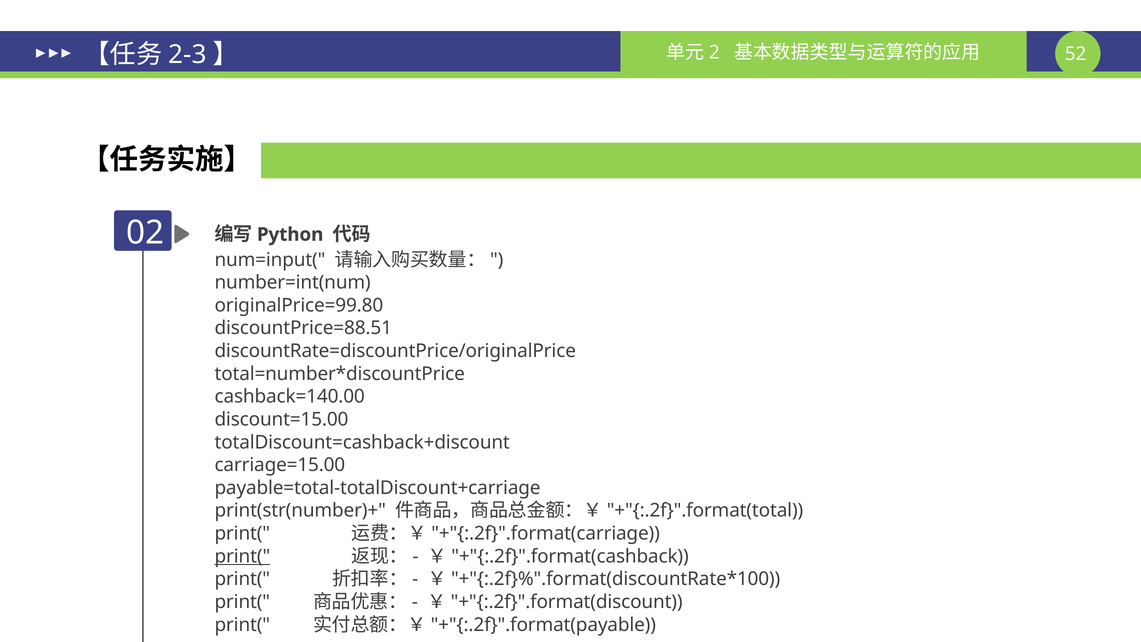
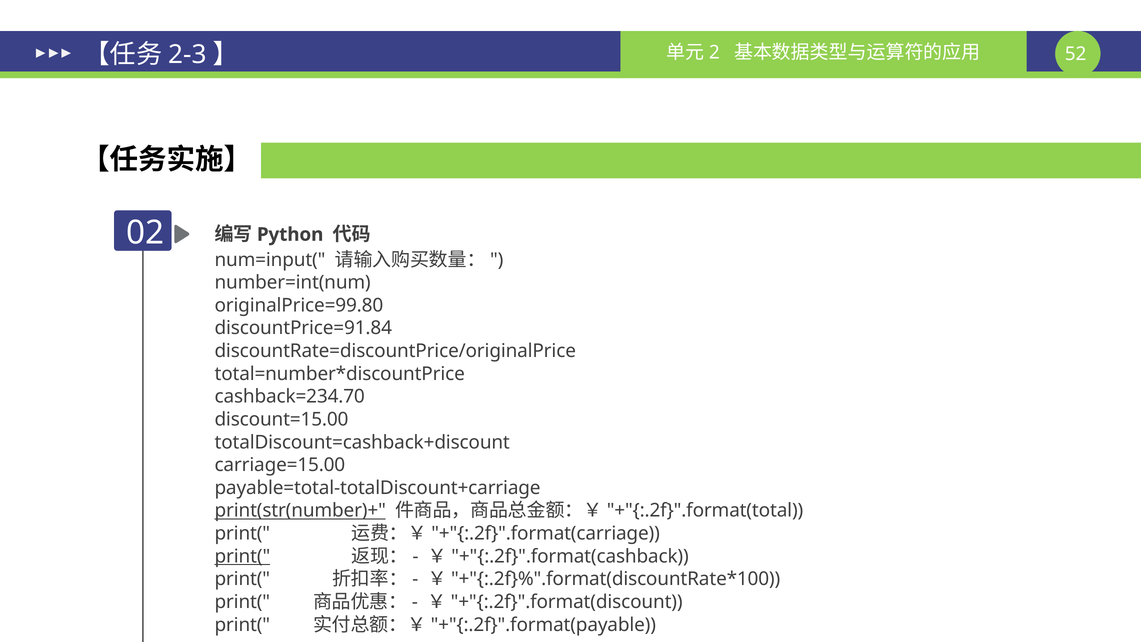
discountPrice=88.51: discountPrice=88.51 -> discountPrice=91.84 (303, 328)
cashback=140.00: cashback=140.00 -> cashback=234.70 (290, 396)
print(str(number)+ underline: none -> present (300, 510)
